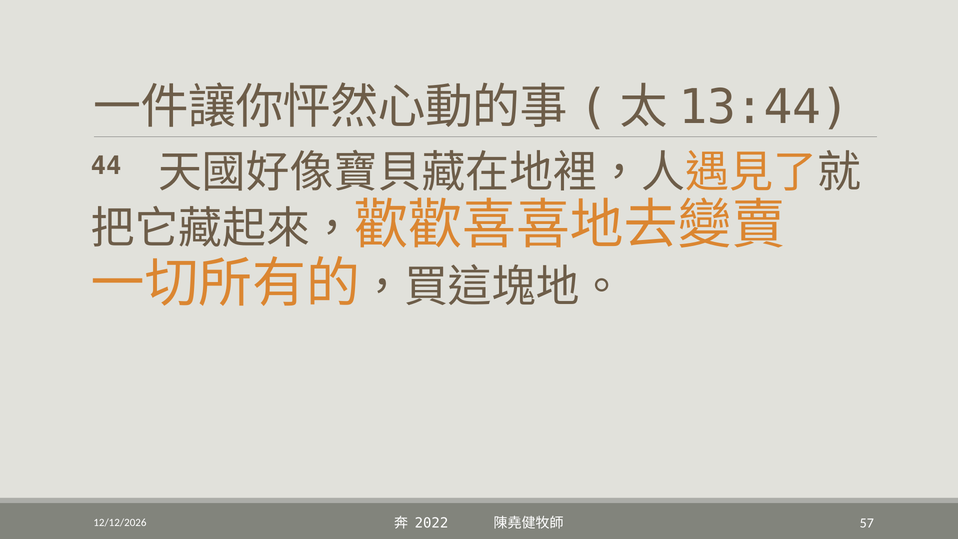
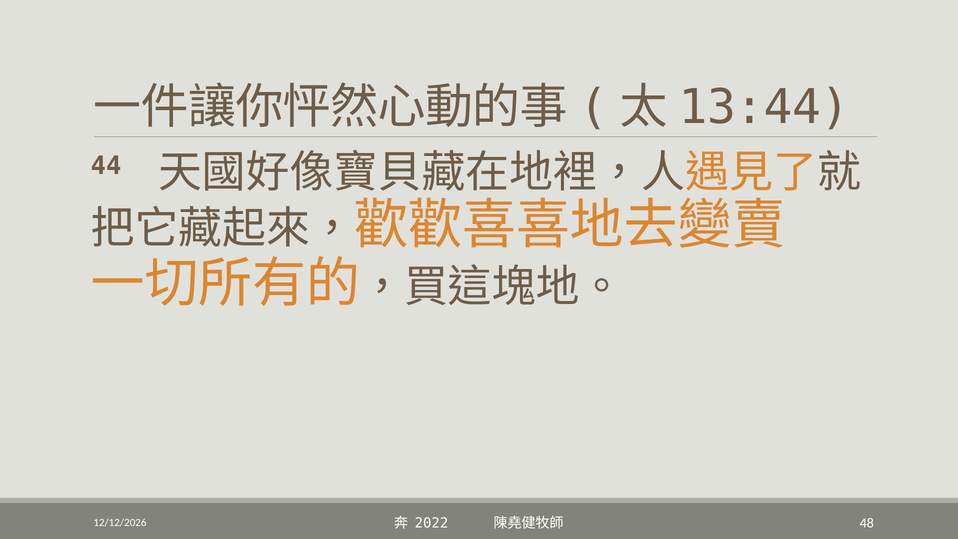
57: 57 -> 48 (867, 523)
